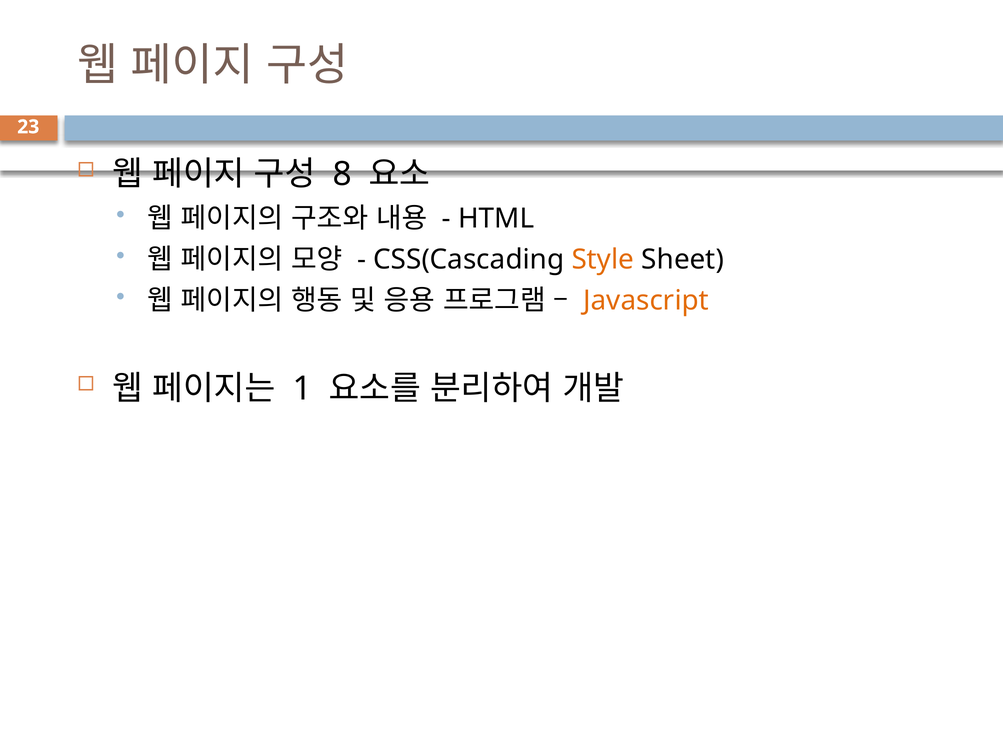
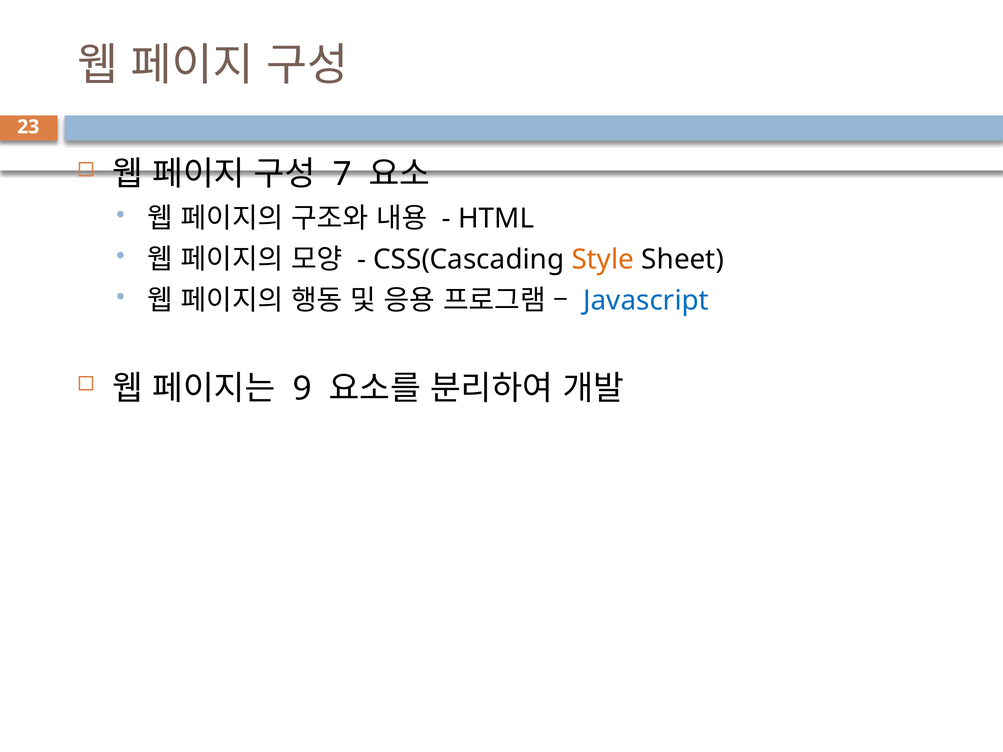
8: 8 -> 7 (342, 174)
Javascript colour: orange -> blue (646, 301)
1: 1 -> 9 (302, 389)
